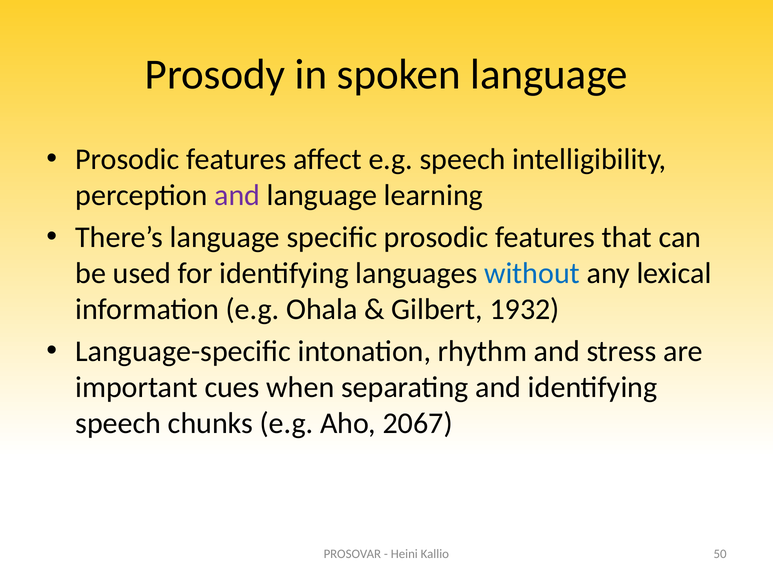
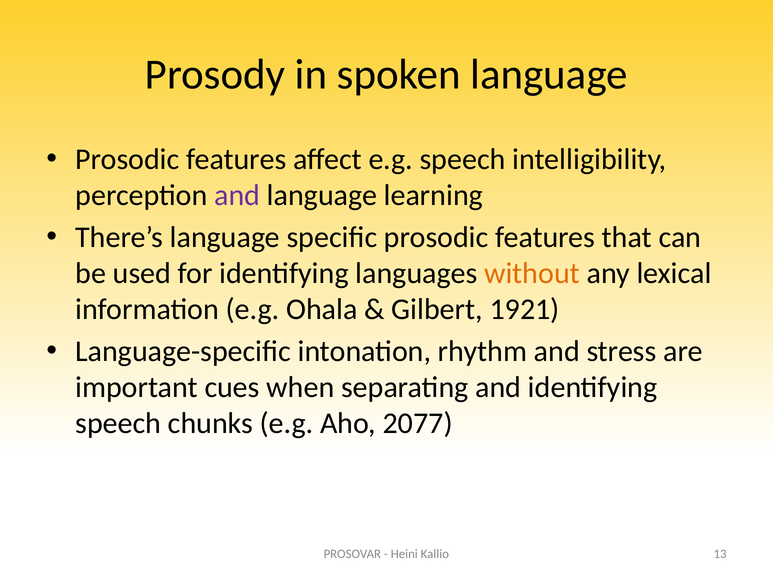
without colour: blue -> orange (532, 273)
1932: 1932 -> 1921 (525, 309)
2067: 2067 -> 2077 (418, 423)
50: 50 -> 13 (720, 554)
